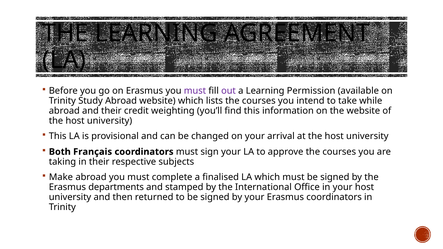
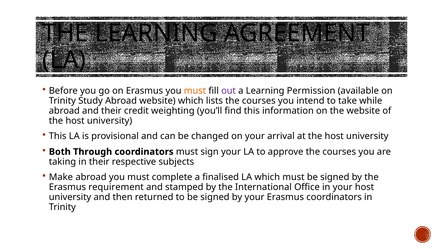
must colour: purple -> orange (195, 91)
Français: Français -> Through (93, 152)
departments: departments -> requirement (116, 187)
